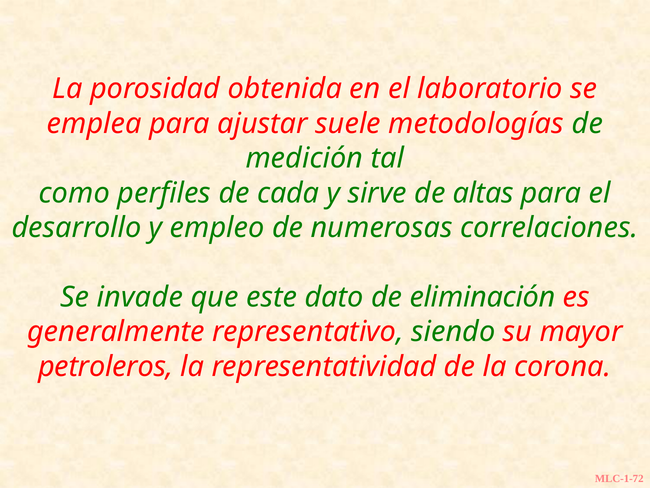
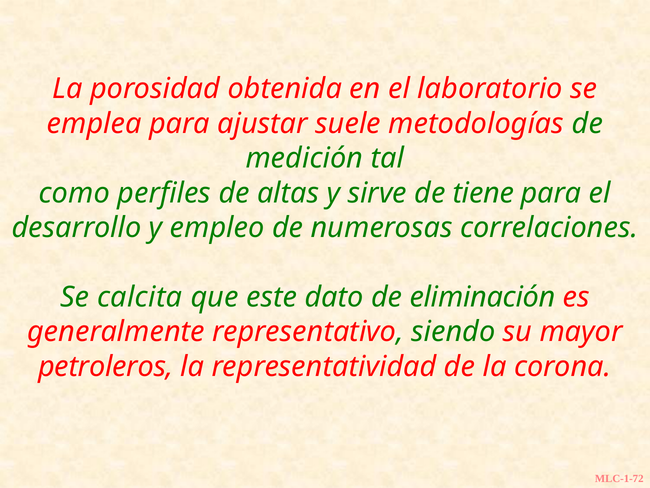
cada: cada -> altas (288, 193)
altas: altas -> tiene (483, 193)
invade: invade -> calcita (140, 297)
